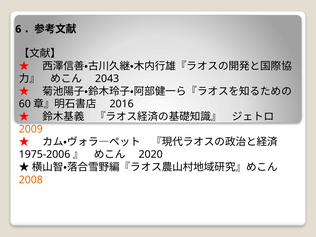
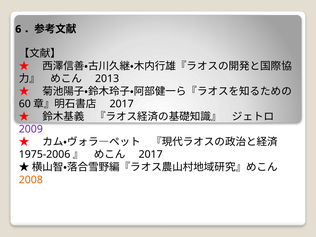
2043: 2043 -> 2013 (107, 79)
2016: 2016 -> 2017 (122, 104)
2009 colour: orange -> purple (31, 129)
2020: 2020 -> 2017 (151, 155)
